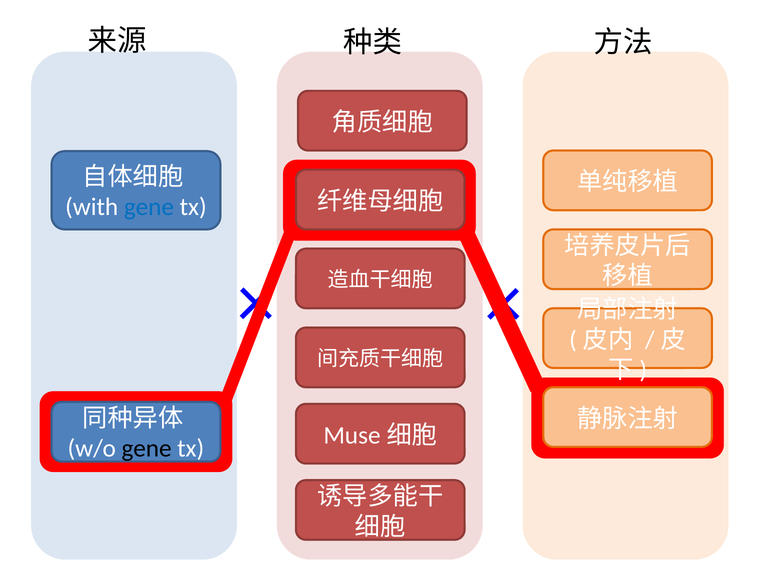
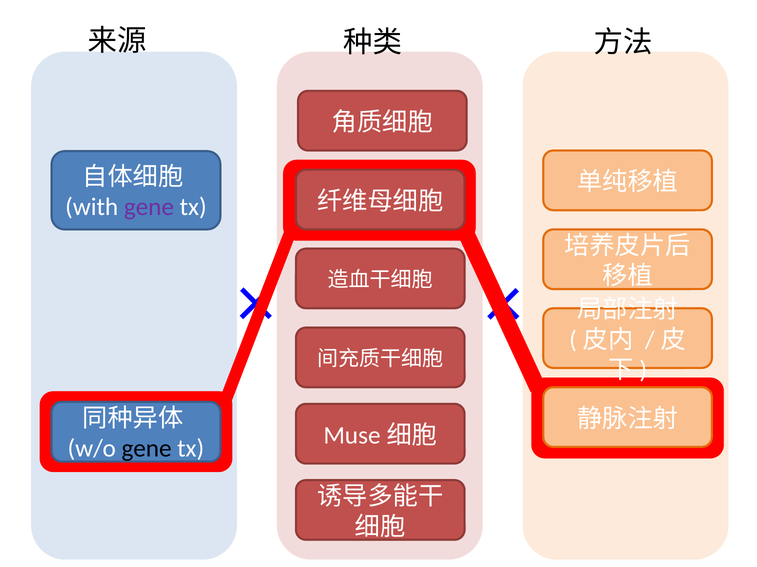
gene colour: blue -> purple (149, 207)
